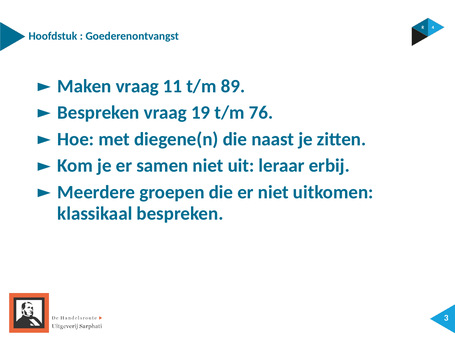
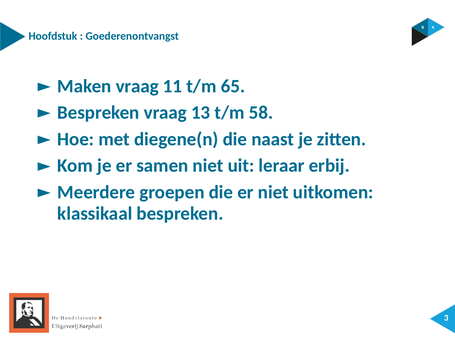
89: 89 -> 65 (233, 86)
19: 19 -> 13 (201, 113)
76: 76 -> 58 (261, 113)
